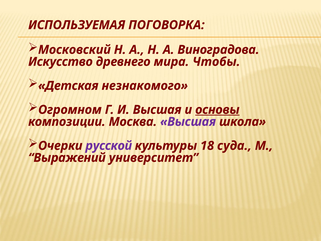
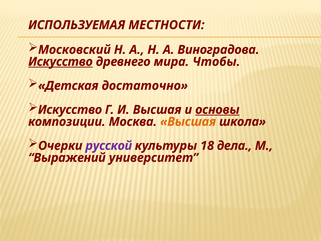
ПОГОВОРКА: ПОГОВОРКА -> МЕСТНОСТИ (166, 25)
Искусство underline: none -> present (60, 62)
незнакомого: незнакомого -> достаточно (145, 86)
Огромном: Огромном -> Искусство (70, 110)
Высшая colour: purple -> orange (188, 122)
суда: суда -> дела (235, 146)
